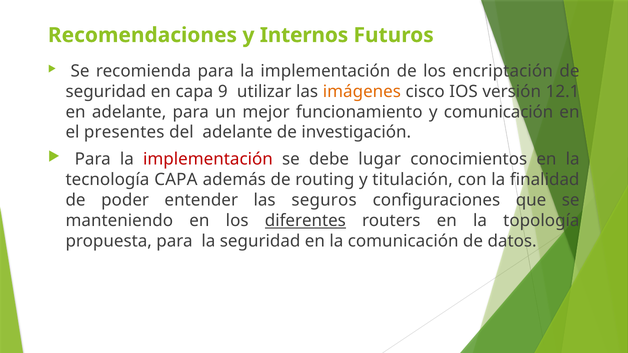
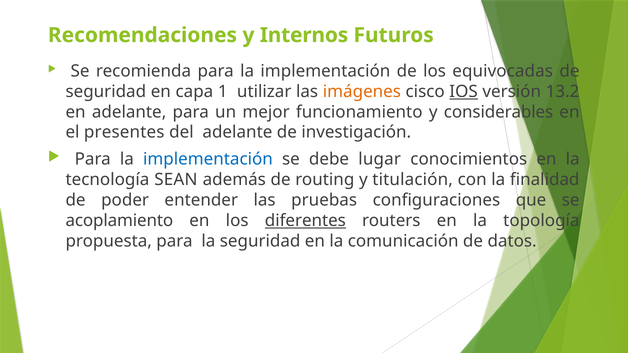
encriptación: encriptación -> equivocadas (503, 71)
9: 9 -> 1 (223, 92)
IOS underline: none -> present (464, 92)
12.1: 12.1 -> 13.2 (563, 92)
y comunicación: comunicación -> considerables (499, 112)
implementación colour: red -> blue (208, 159)
tecnología CAPA: CAPA -> SEAN (176, 180)
seguros: seguros -> pruebas (324, 200)
manteniendo: manteniendo -> acoplamiento (119, 221)
